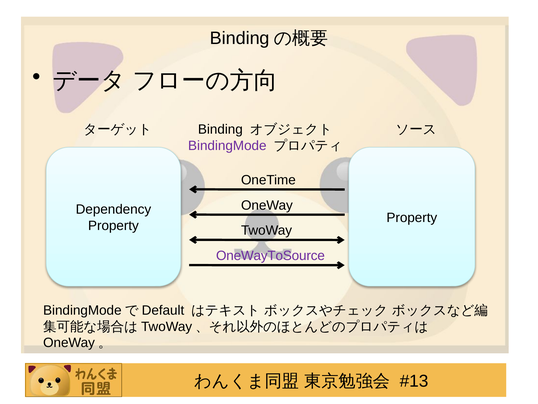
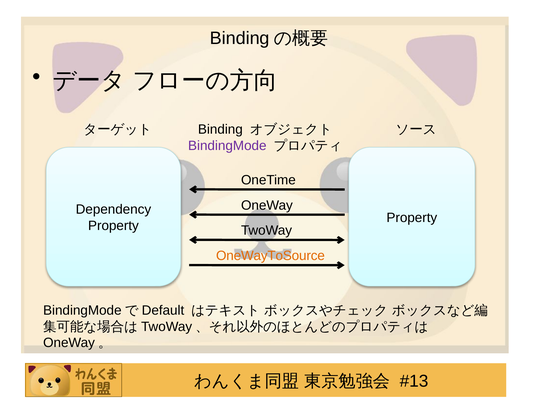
OneWayToSource colour: purple -> orange (270, 255)
